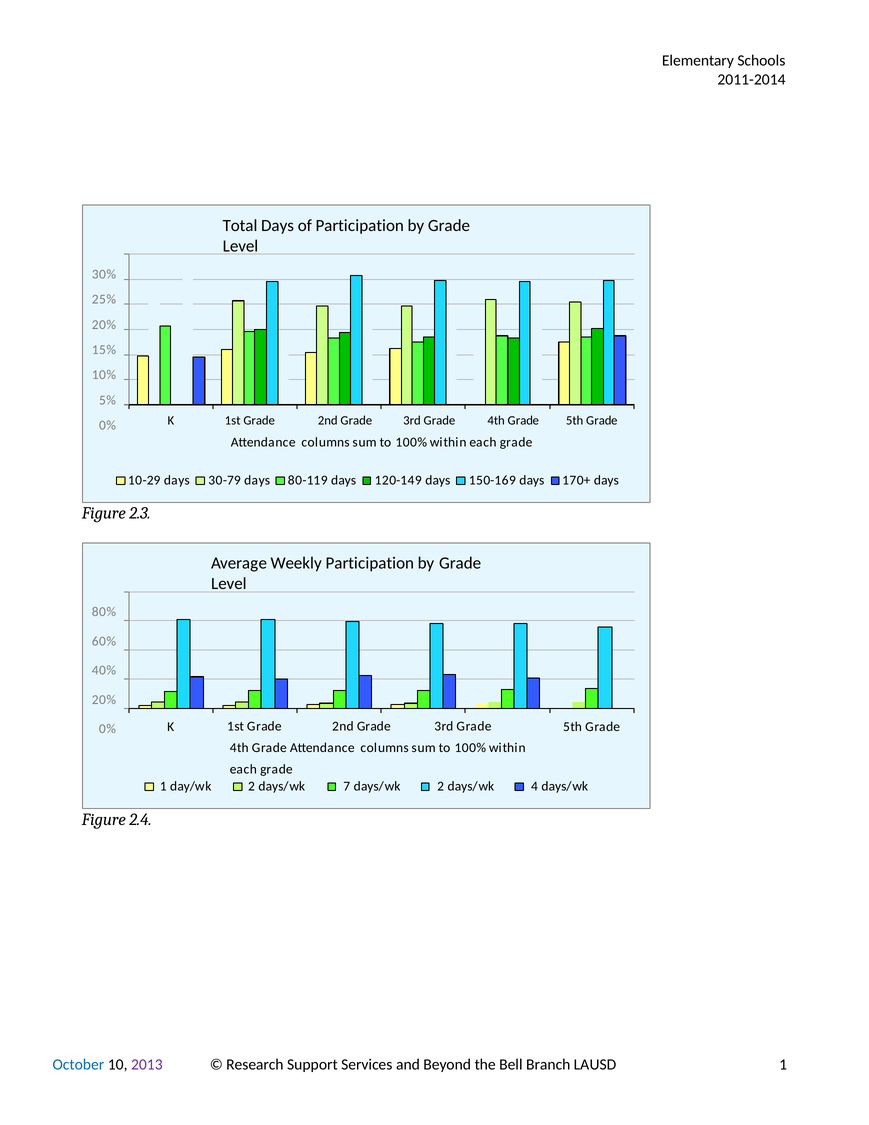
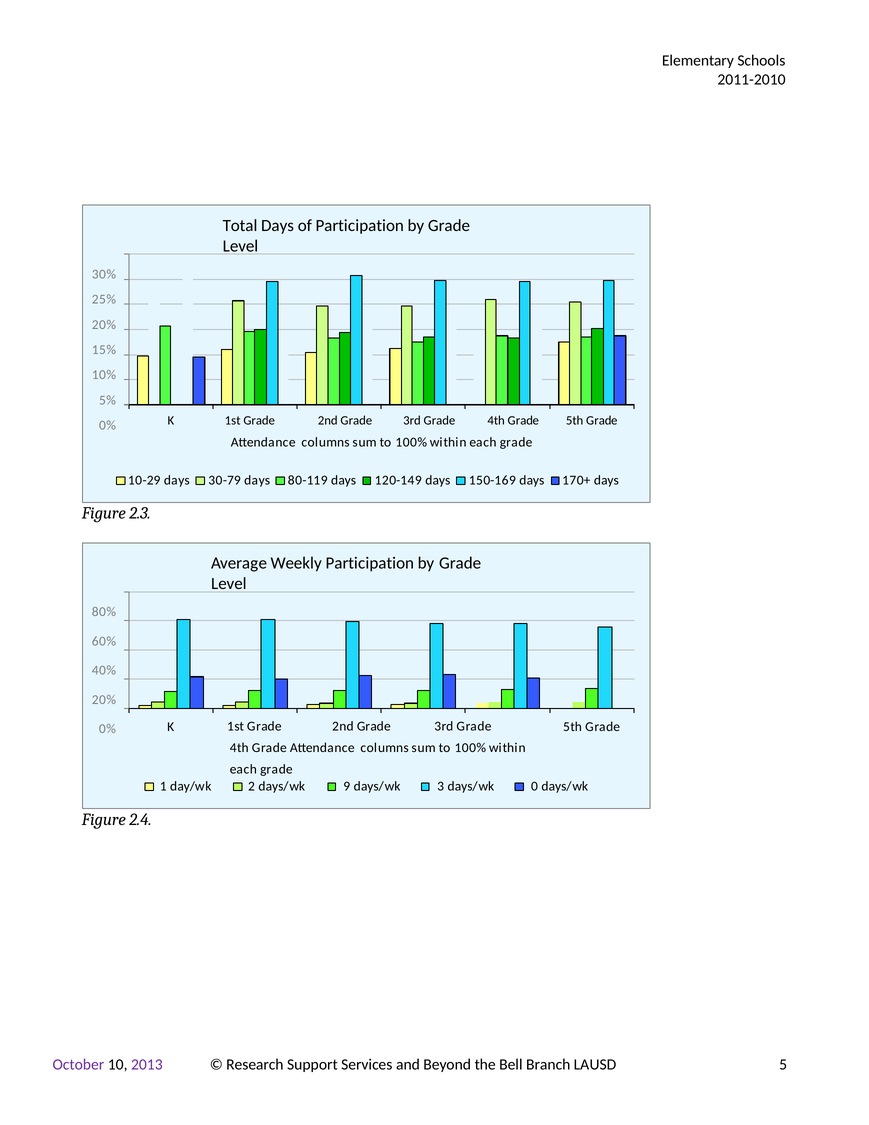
2011-2014: 2011-2014 -> 2011-2010 (751, 80)
7: 7 -> 9 (347, 786)
days/wk 2: 2 -> 3 (441, 786)
4: 4 -> 0 (535, 786)
October colour: blue -> purple (78, 1064)
LAUSD 1: 1 -> 5 (783, 1064)
